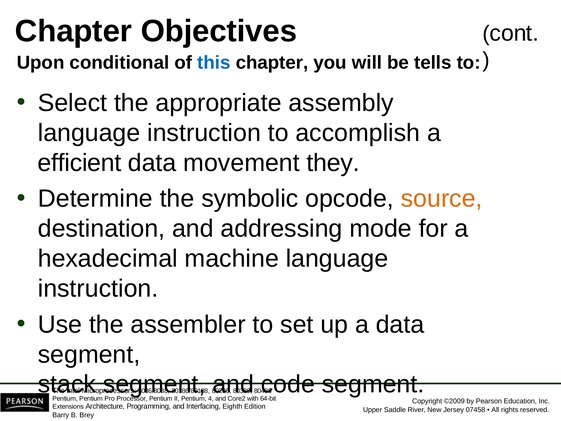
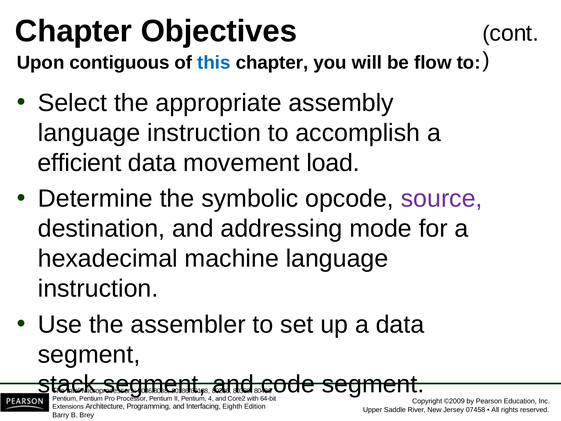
conditional: conditional -> contiguous (120, 62)
tells: tells -> flow (433, 62)
they: they -> load (333, 163)
source colour: orange -> purple (442, 199)
